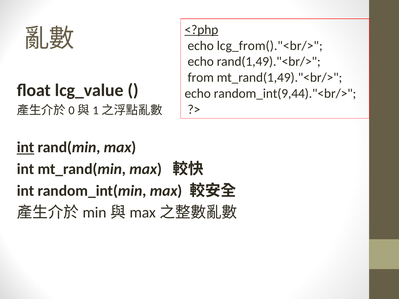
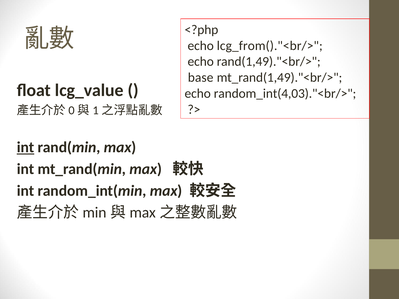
<?php underline: present -> none (201, 30)
from: from -> base (201, 78)
random_int(9,44)."<br/>: random_int(9,44)."<br/> -> random_int(4,03)."<br/> (285, 94)
